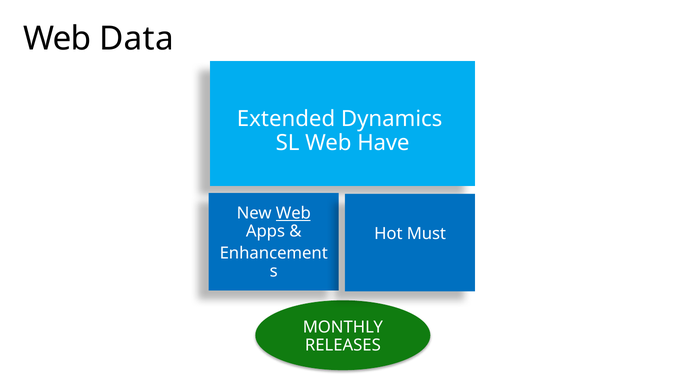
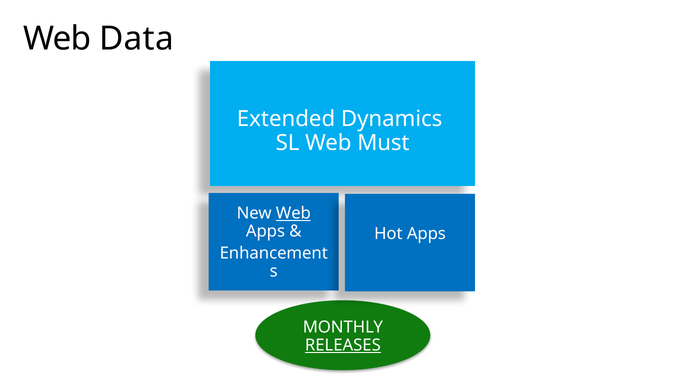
Have: Have -> Must (383, 143)
Hot Must: Must -> Apps (426, 234)
RELEASES underline: none -> present (343, 346)
